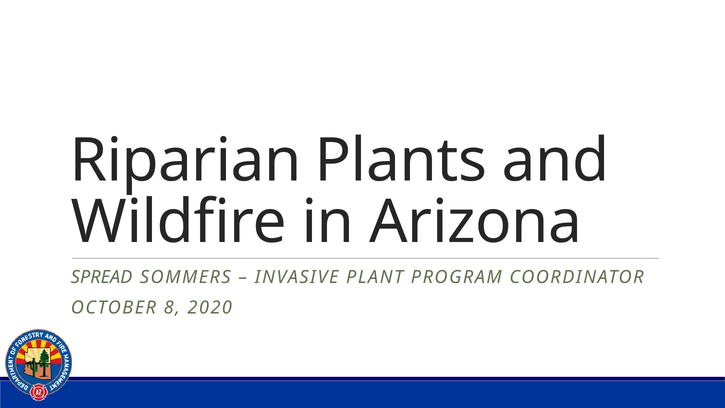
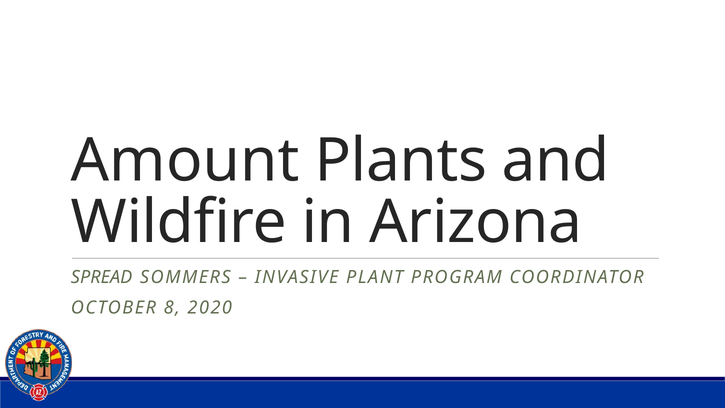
Riparian: Riparian -> Amount (185, 161)
